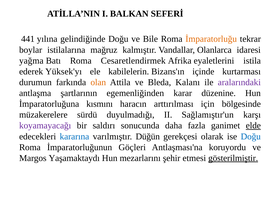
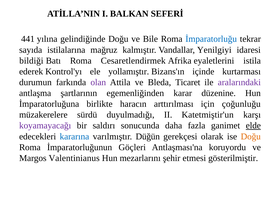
İmparatorluğu colour: orange -> blue (211, 39)
boylar: boylar -> sayıda (31, 50)
Olanlarca: Olanlarca -> Yenilgiyi (214, 50)
yağma: yağma -> bildiği (31, 61)
Yüksek'yı: Yüksek'yı -> Kontrol'yı (64, 71)
kabilelerin: kabilelerin -> yollamıştır (129, 71)
olan colour: orange -> purple (98, 82)
Kalanı: Kalanı -> Ticaret (188, 82)
kısmını: kısmını -> birlikte (100, 104)
bölgesinde: bölgesinde -> çoğunluğu (241, 104)
Sağlamıştır'un: Sağlamıştır'un -> Katetmiştir'un (208, 115)
Doğu colour: blue -> orange (251, 136)
Yaşamaktaydı: Yaşamaktaydı -> Valentinianus (74, 158)
gösterilmiştir underline: present -> none (233, 158)
